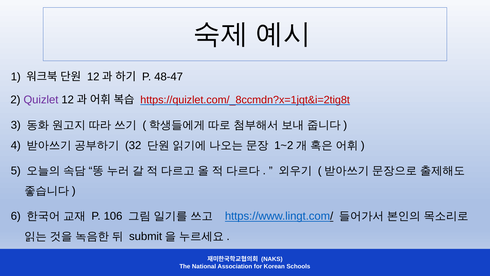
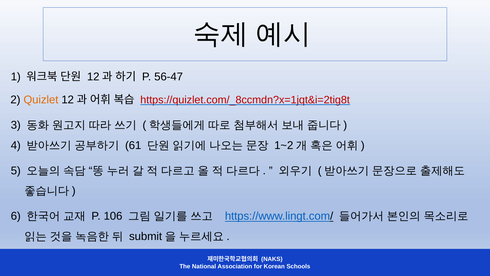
48-47: 48-47 -> 56-47 (169, 77)
Quizlet colour: purple -> orange (41, 100)
32: 32 -> 61 (133, 145)
